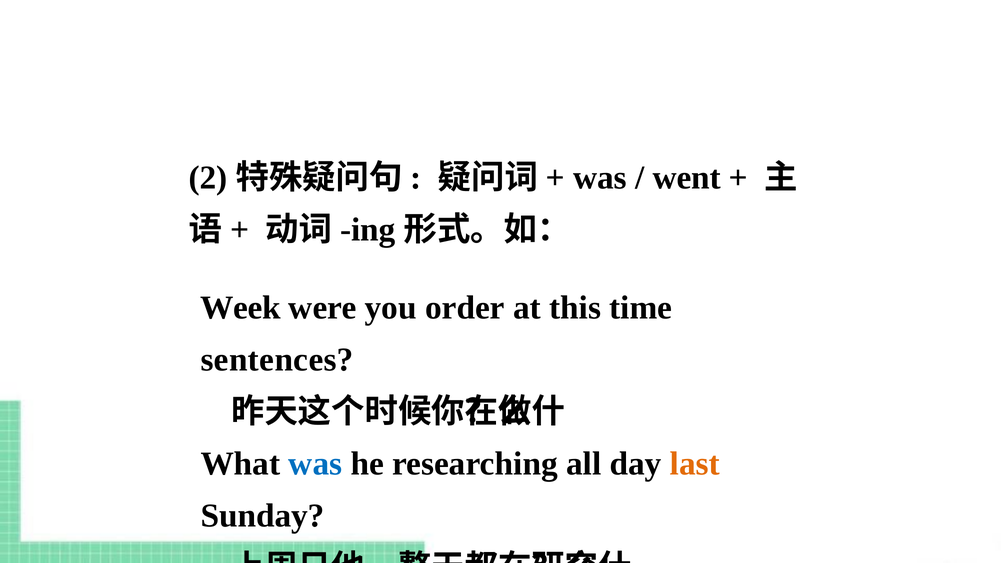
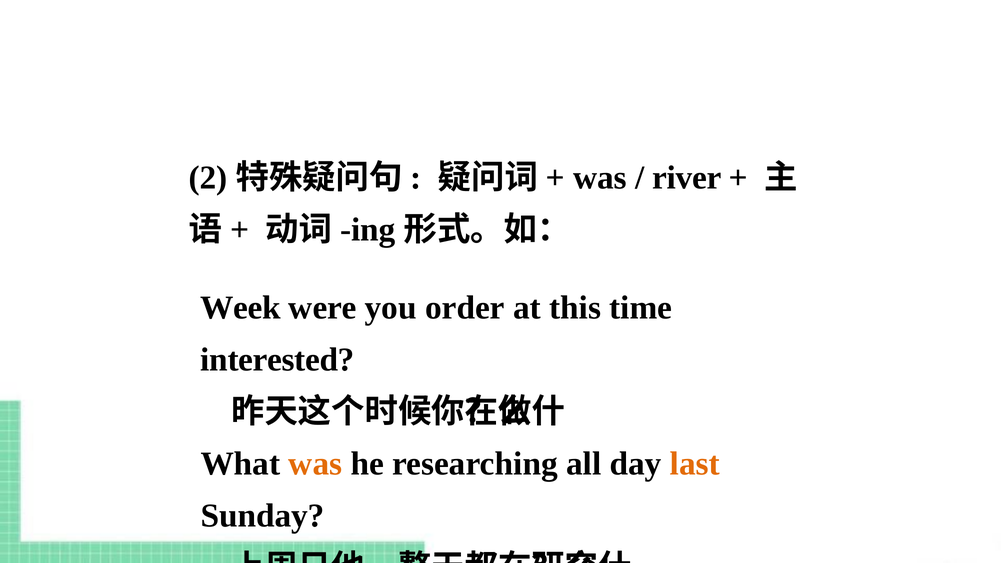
went: went -> river (687, 178)
sentences: sentences -> interested (277, 360)
was colour: blue -> orange (315, 464)
